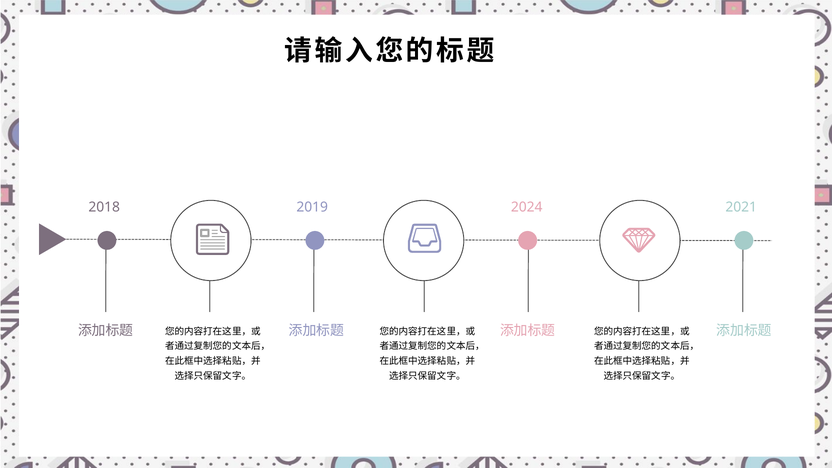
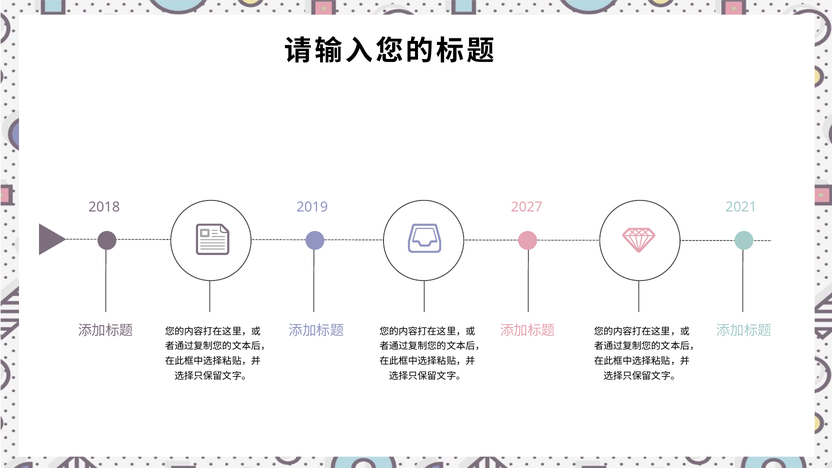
2024: 2024 -> 2027 (527, 207)
